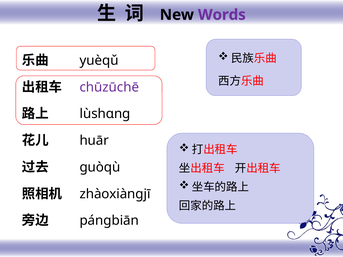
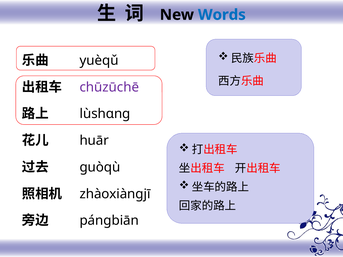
Words colour: purple -> blue (222, 15)
